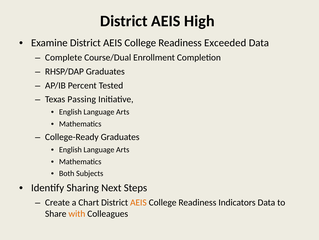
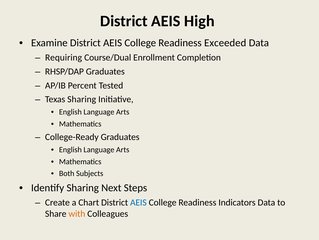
Complete: Complete -> Requiring (64, 57)
Texas Passing: Passing -> Sharing (82, 99)
AEIS colour: orange -> blue (138, 202)
